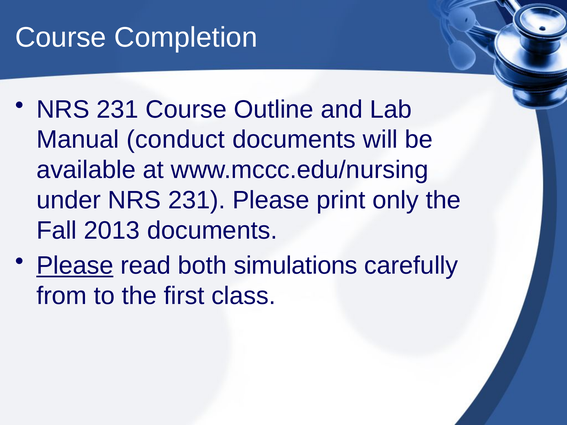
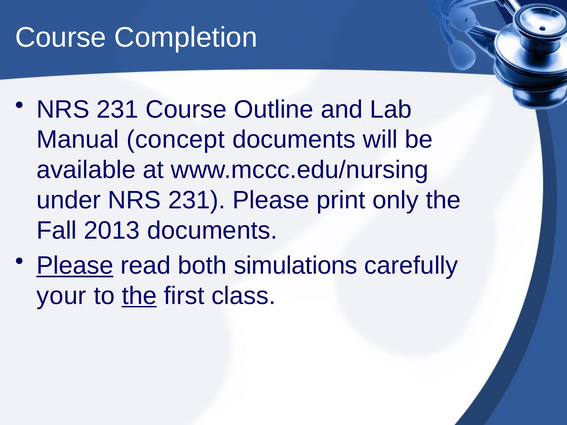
conduct: conduct -> concept (176, 140)
from: from -> your (61, 296)
the underline: none -> present (139, 296)
